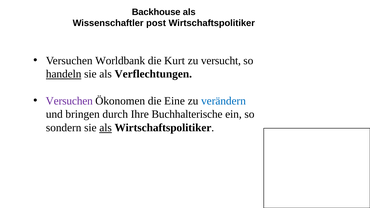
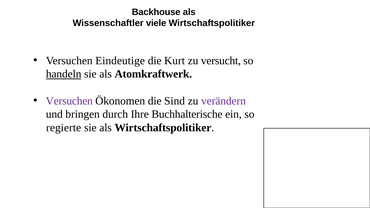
post: post -> viele (156, 23)
Worldbank: Worldbank -> Eindeutige (120, 61)
Verflechtungen: Verflechtungen -> Atomkraftwerk (153, 74)
Eine: Eine -> Sind (175, 101)
verändern colour: blue -> purple (224, 101)
sondern: sondern -> regierte (64, 128)
als underline: present -> none (106, 128)
